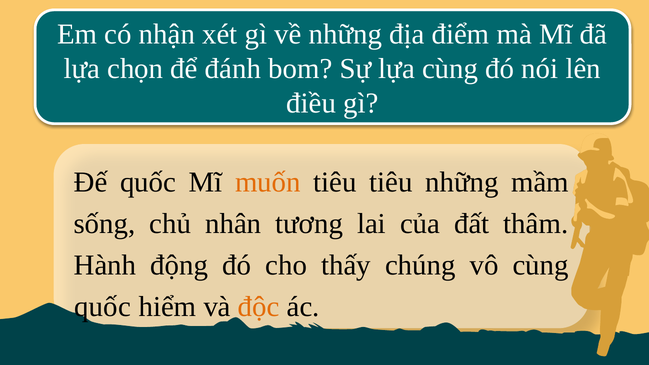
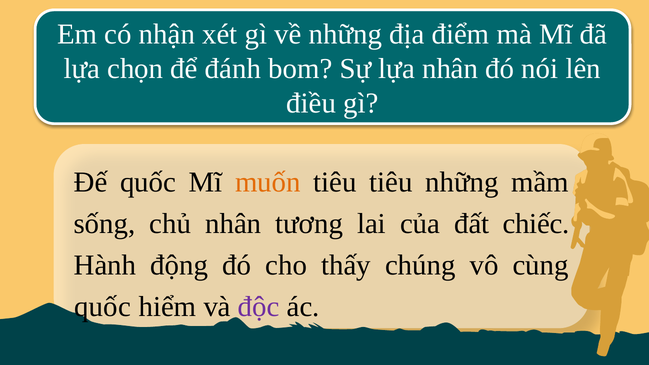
lựa cùng: cùng -> nhân (450, 69)
thâm: thâm -> chiếc (536, 224)
độc colour: orange -> purple (259, 307)
